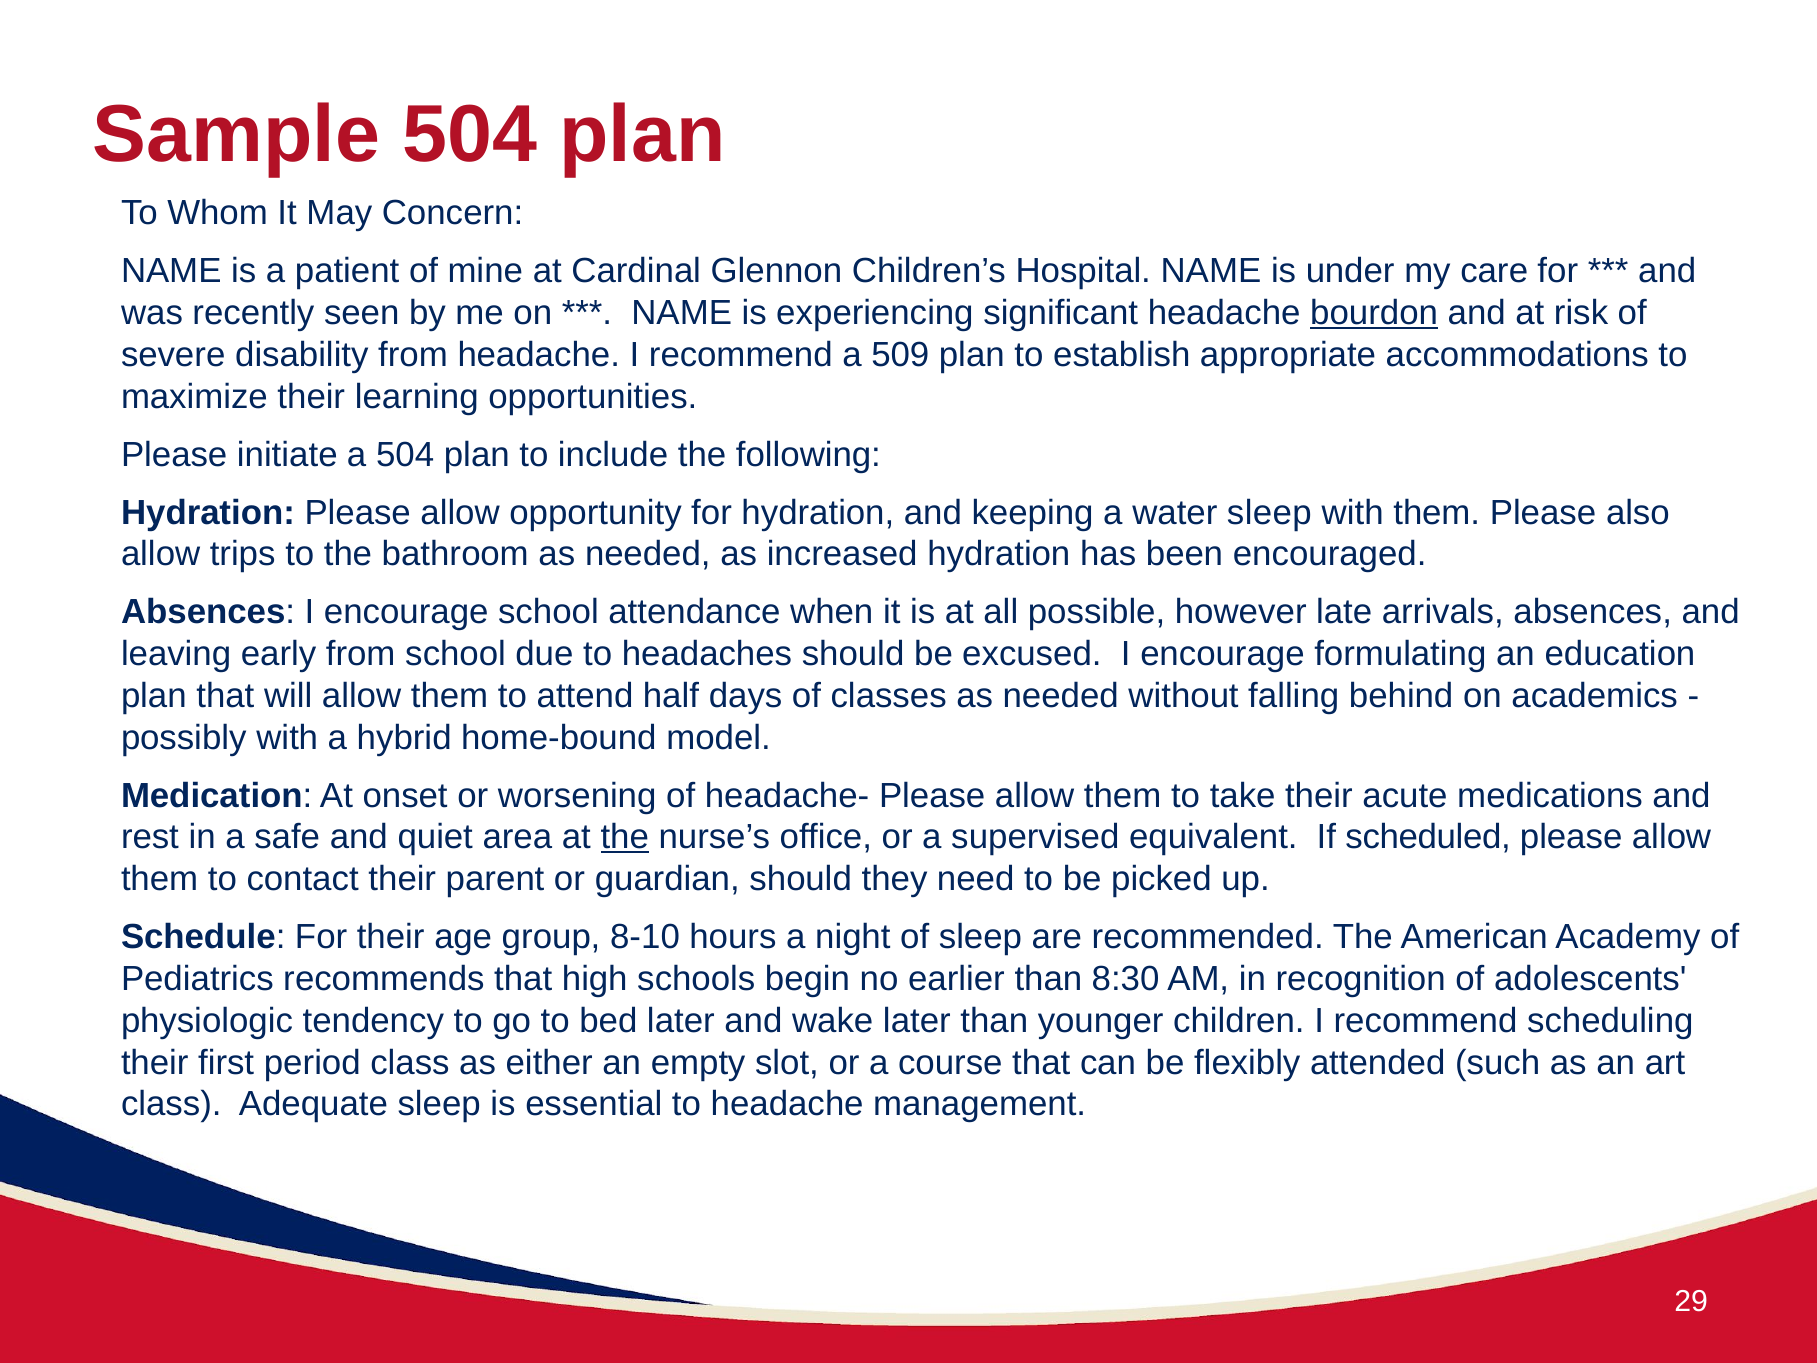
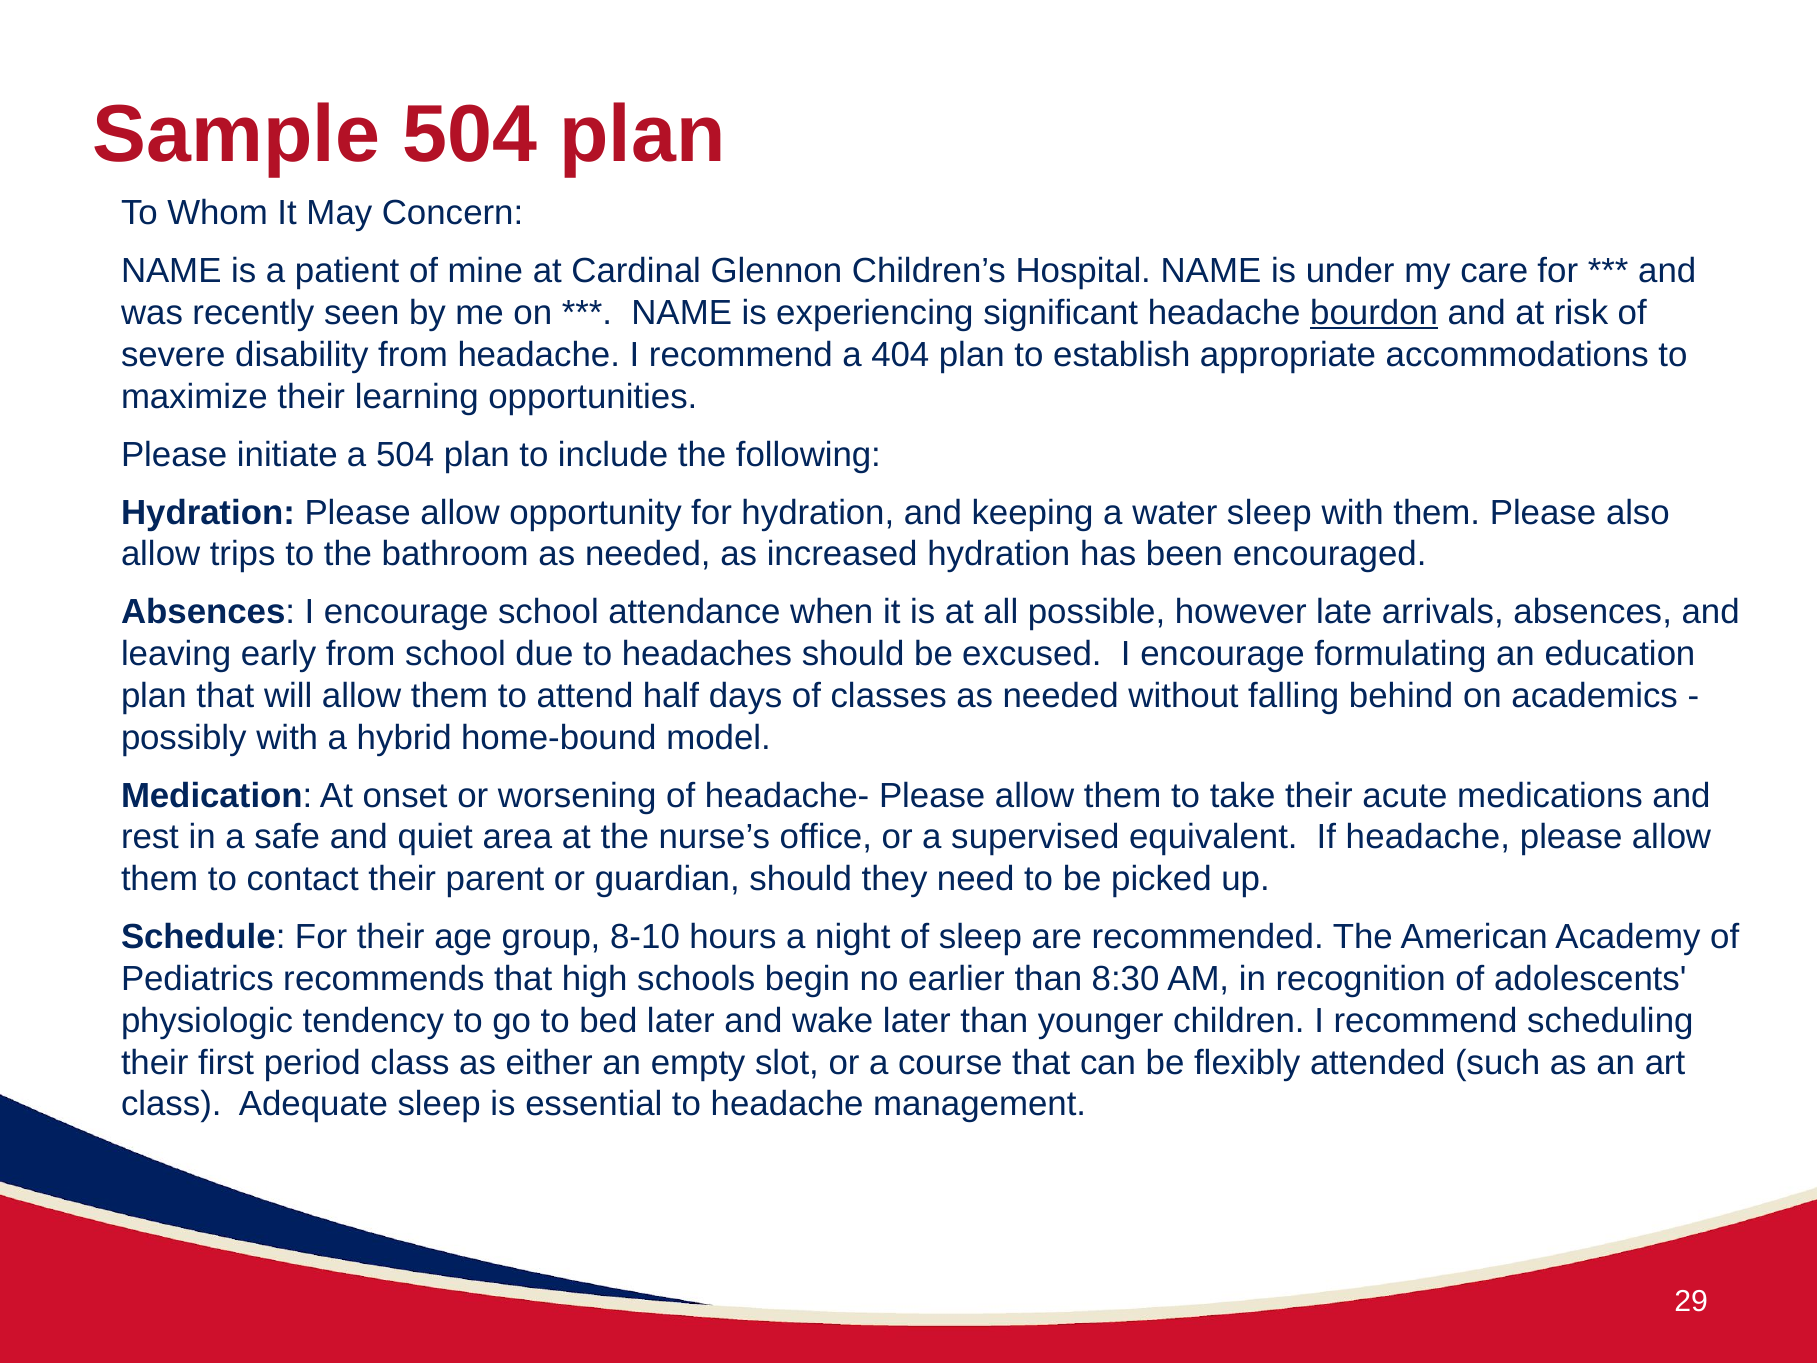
509: 509 -> 404 (900, 355)
the underline: present -> none (625, 837)
If scheduled: scheduled -> headache (1428, 837)
